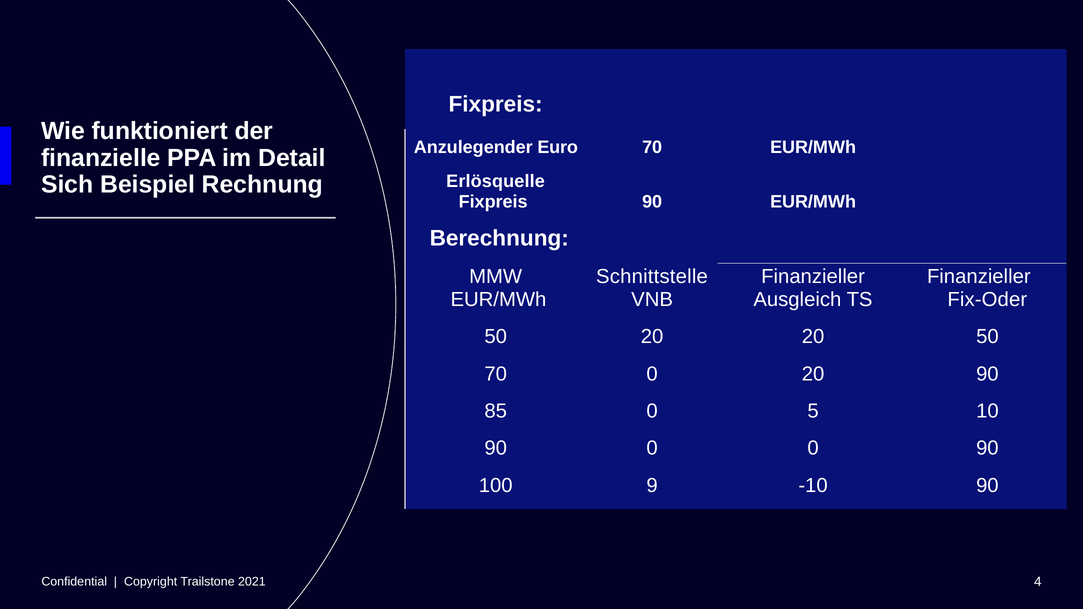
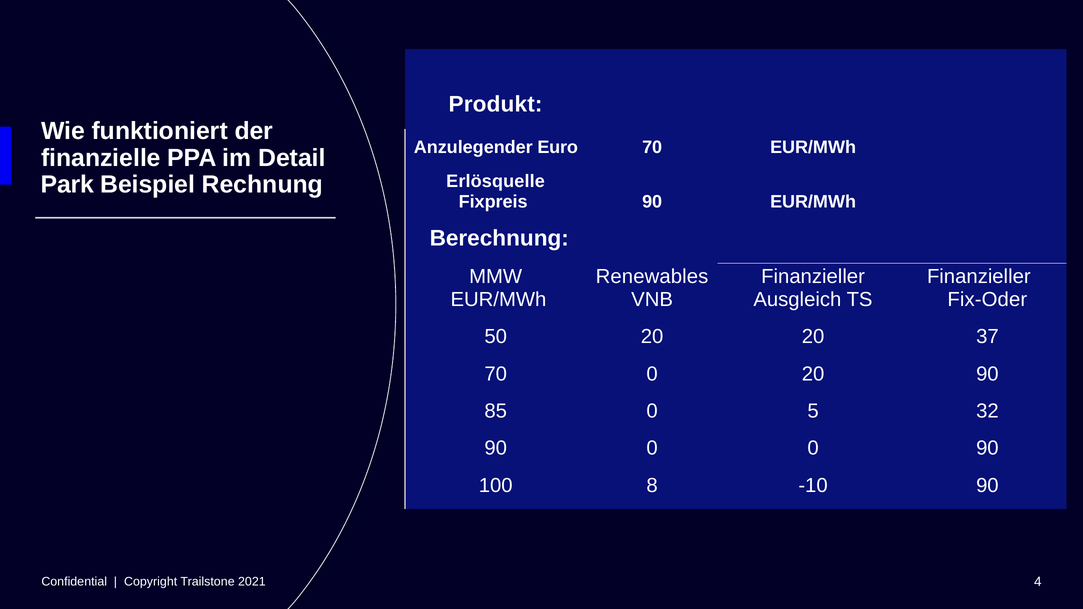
Fixpreis: Fixpreis -> Produkt (496, 104)
Sich: Sich -> Park (67, 185)
Schnittstelle: Schnittstelle -> Renewables (652, 277)
20 50: 50 -> 37 (987, 337)
10: 10 -> 32 (987, 411)
9: 9 -> 8 (652, 486)
